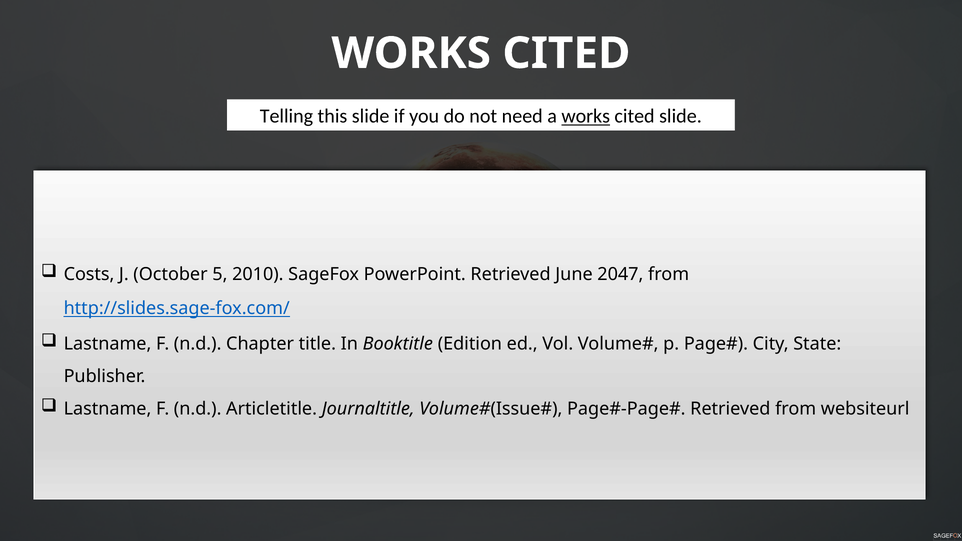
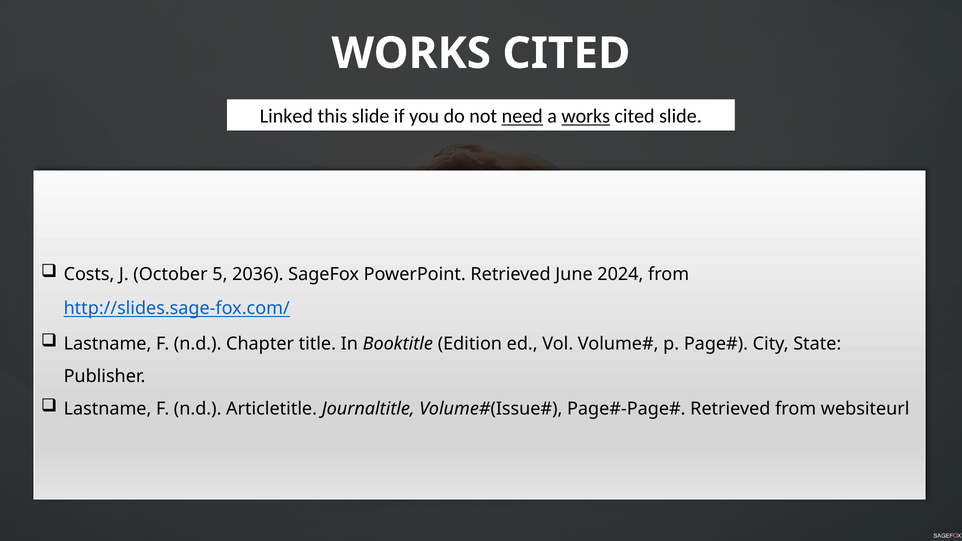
Telling: Telling -> Linked (286, 116)
need underline: none -> present (522, 116)
2010: 2010 -> 2036 (258, 275)
2047: 2047 -> 2024 (620, 275)
